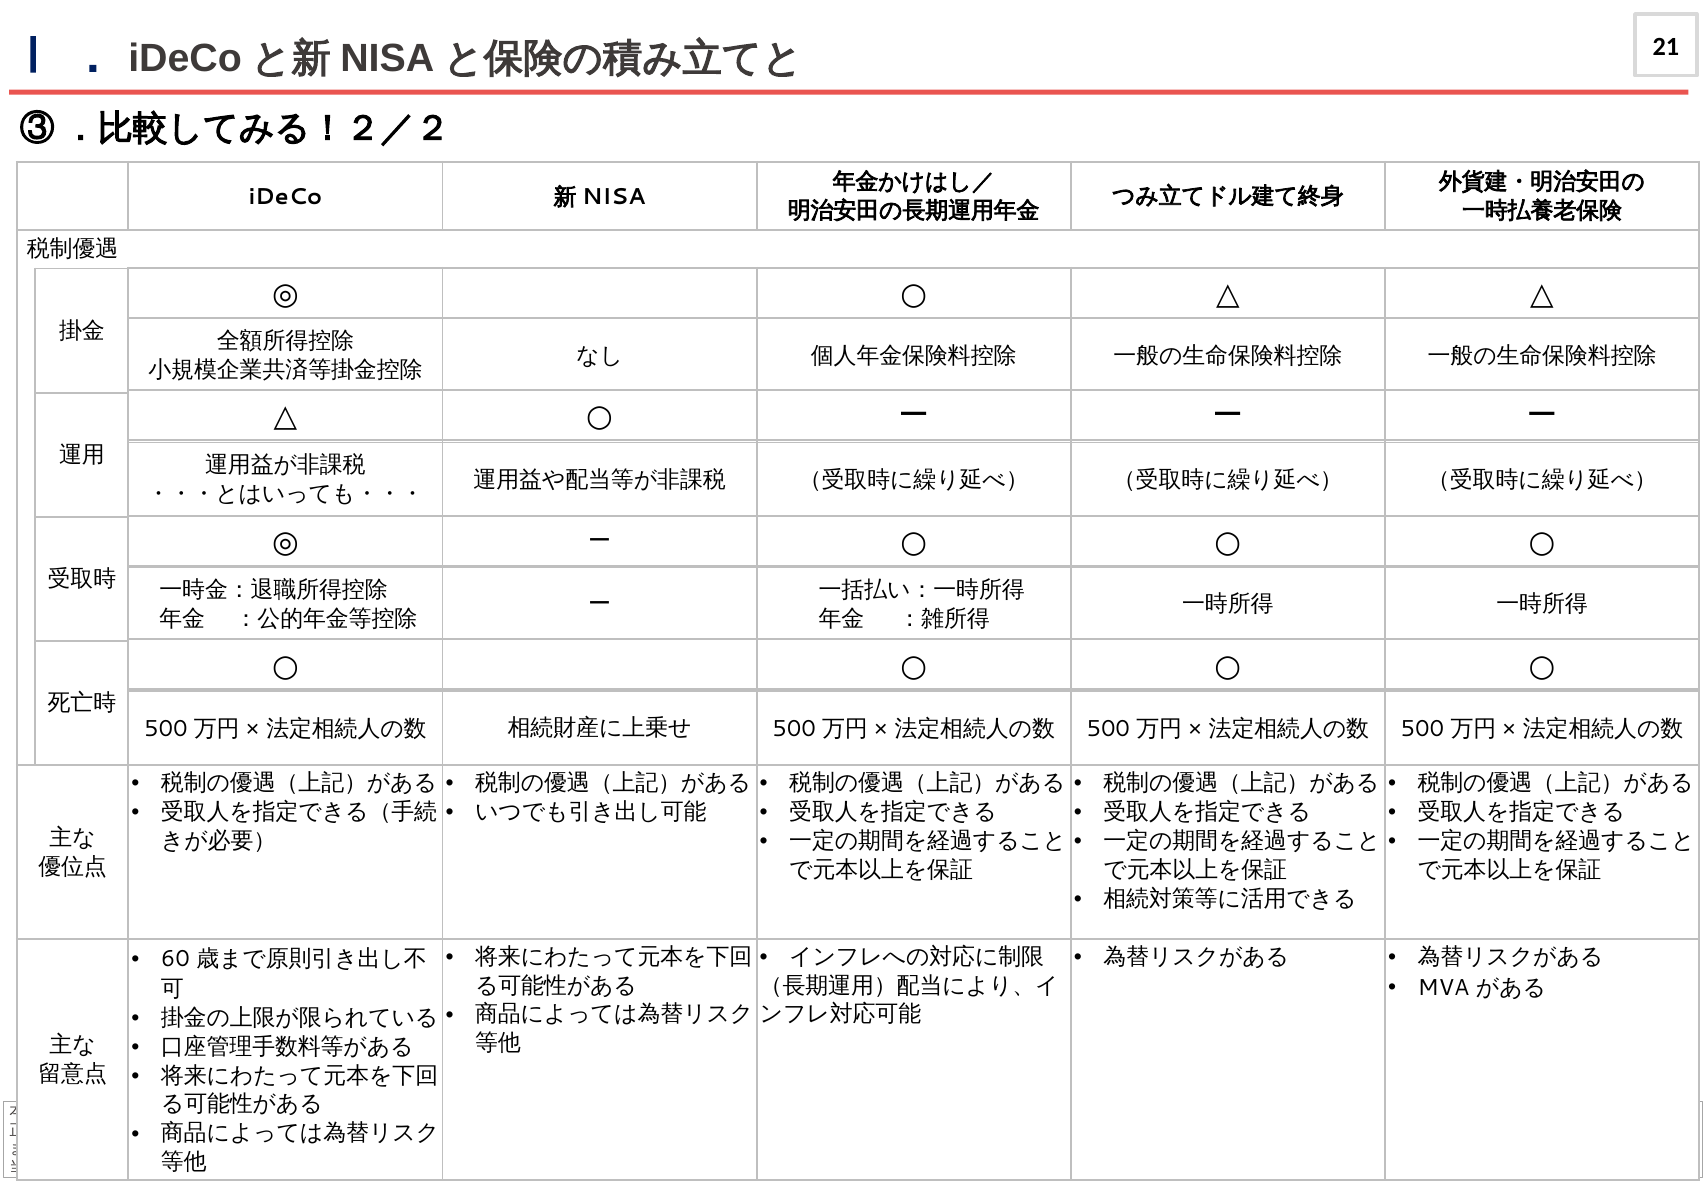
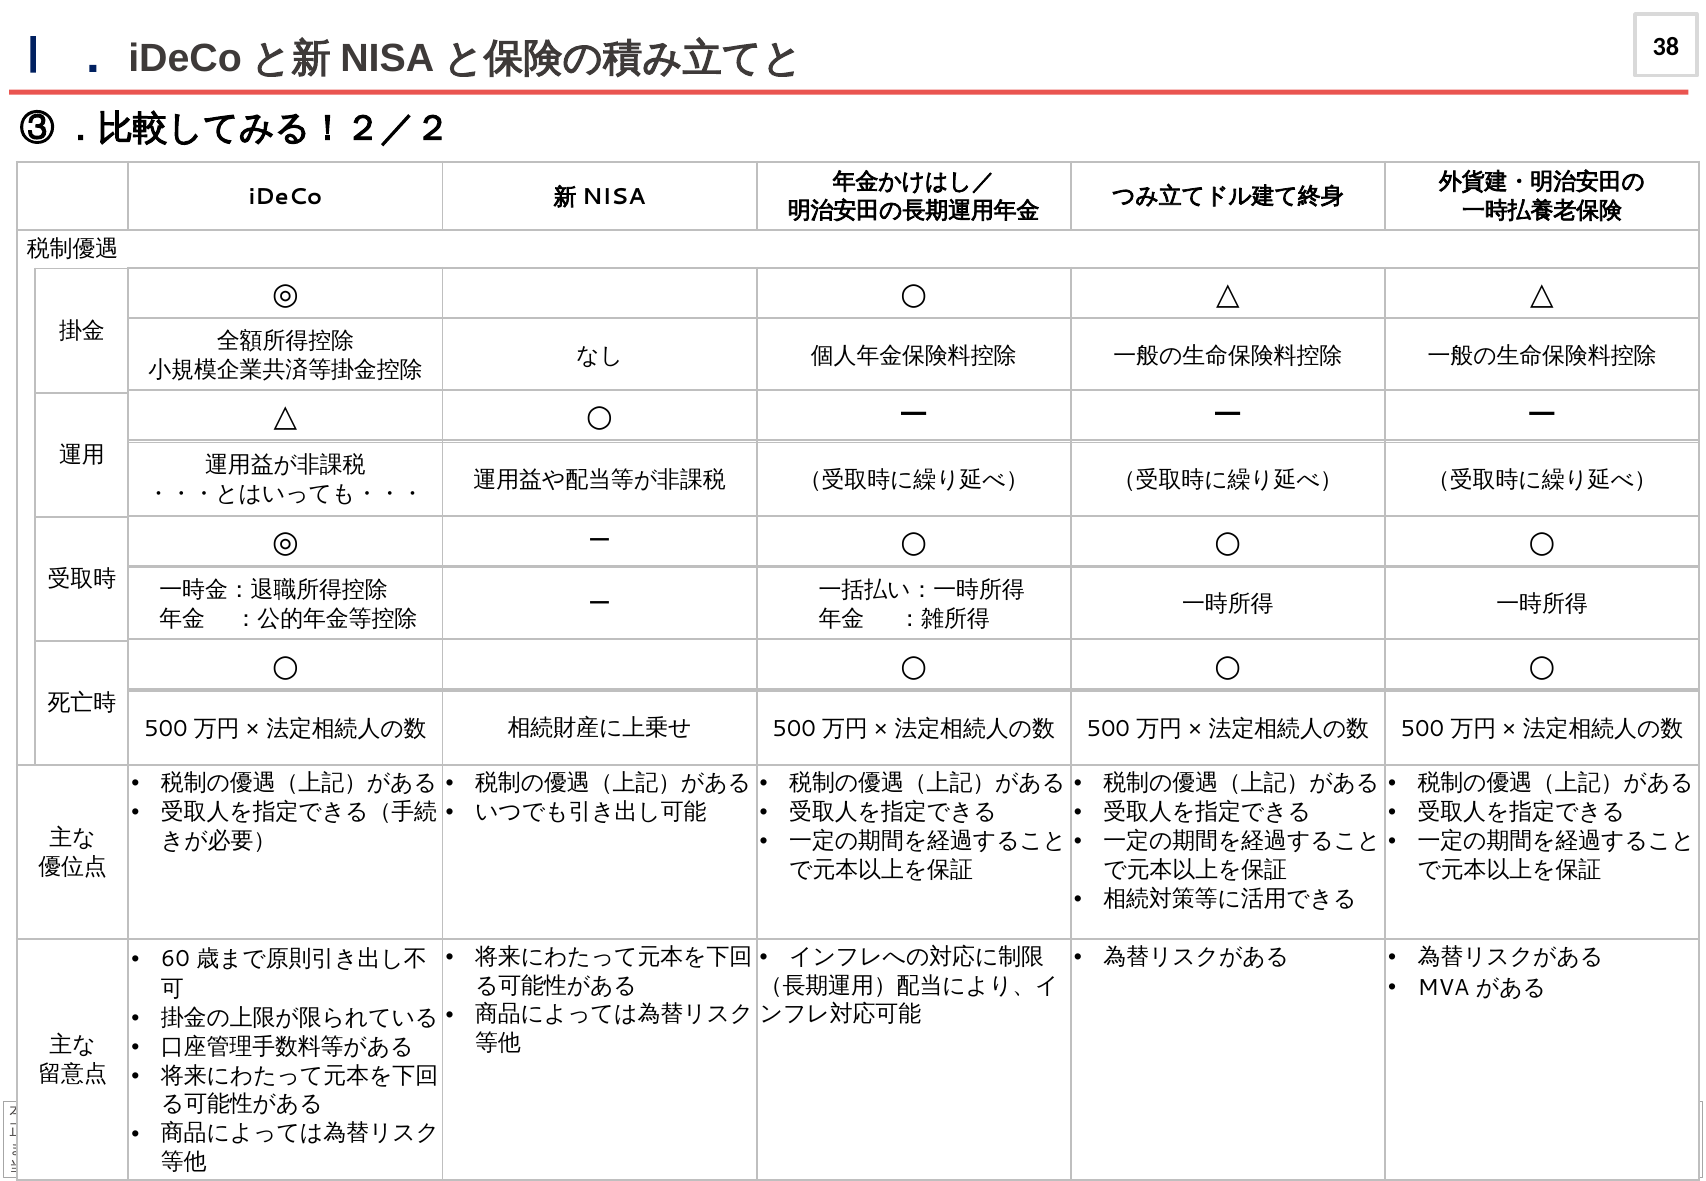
21: 21 -> 38 (1666, 46)
